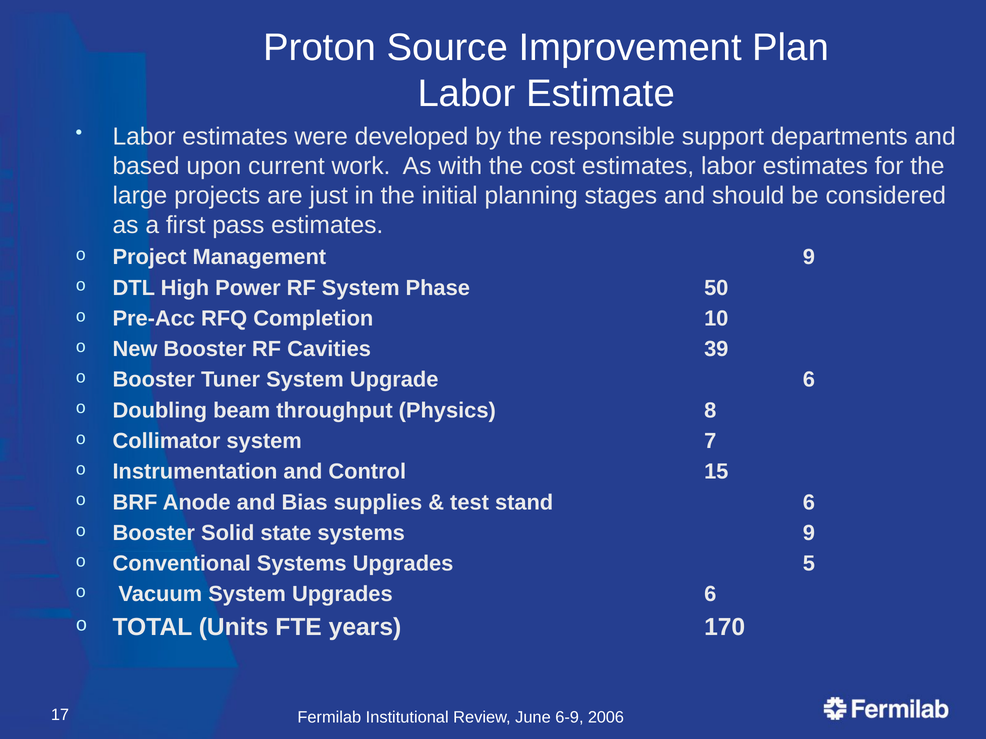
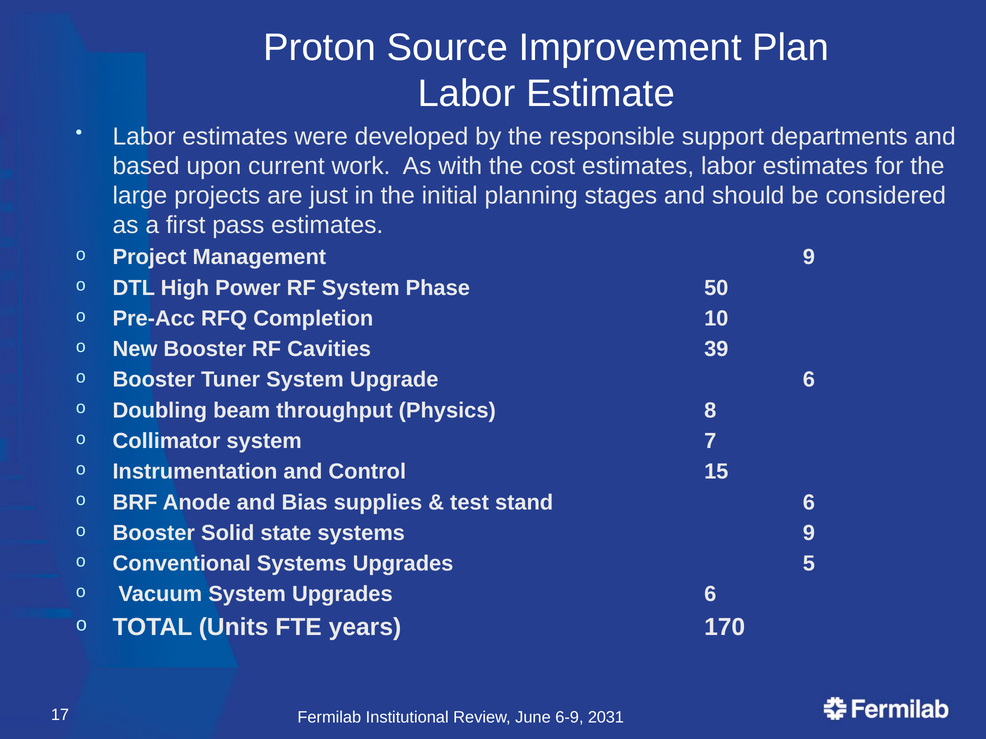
2006: 2006 -> 2031 (606, 718)
